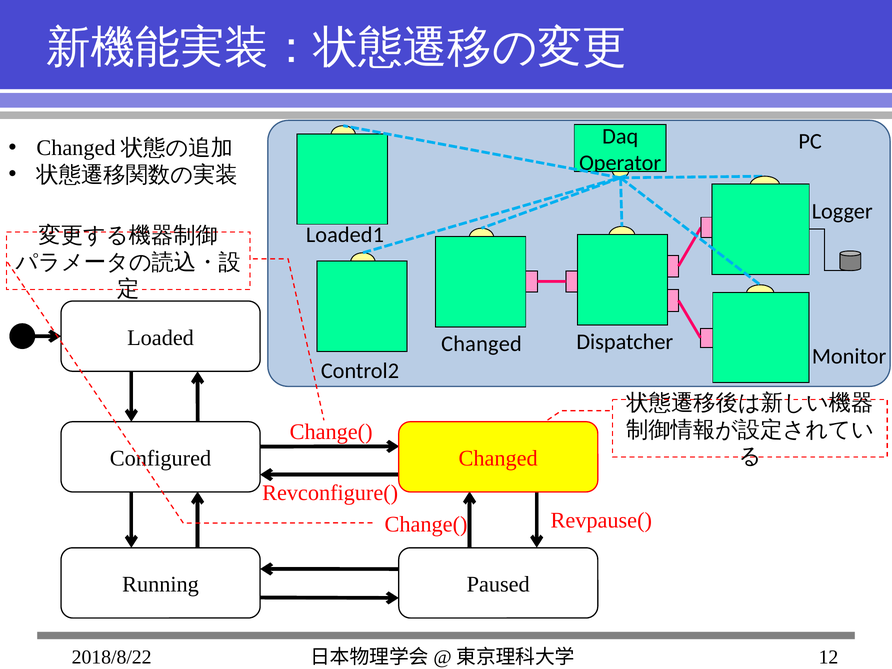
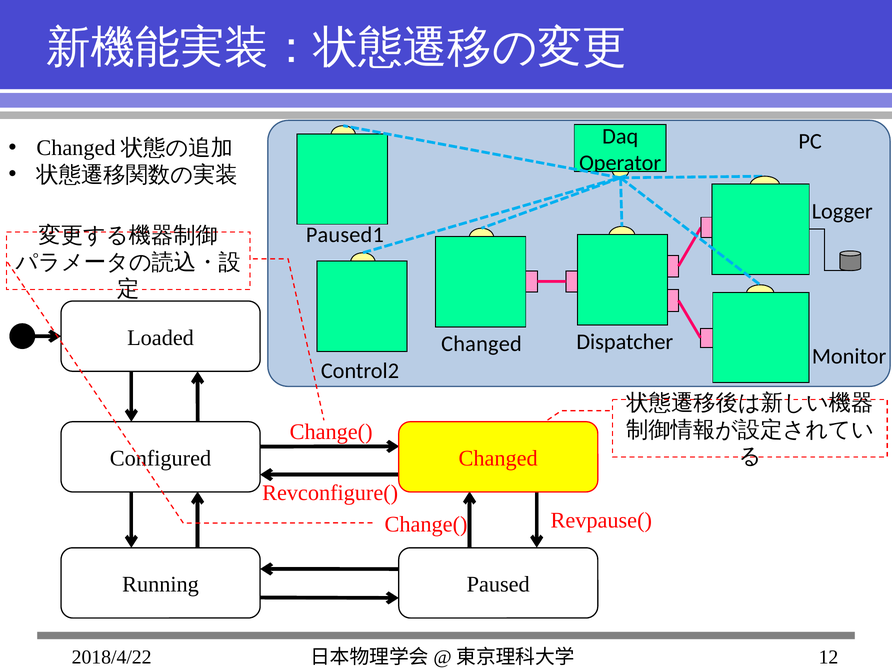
Loaded1: Loaded1 -> Paused1 (345, 235)
2018/8/22: 2018/8/22 -> 2018/4/22 (112, 657)
